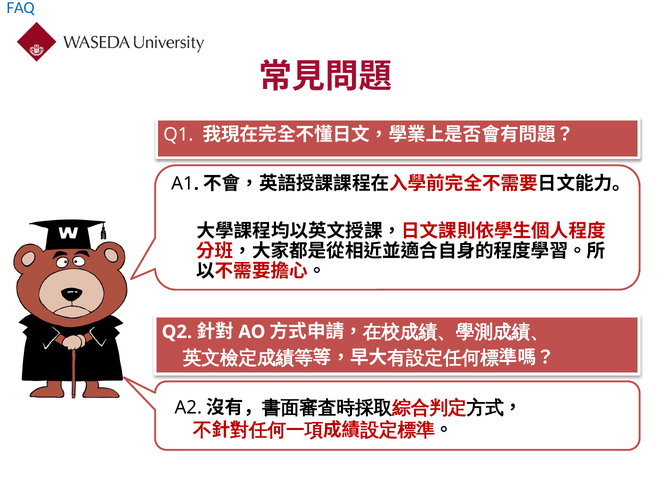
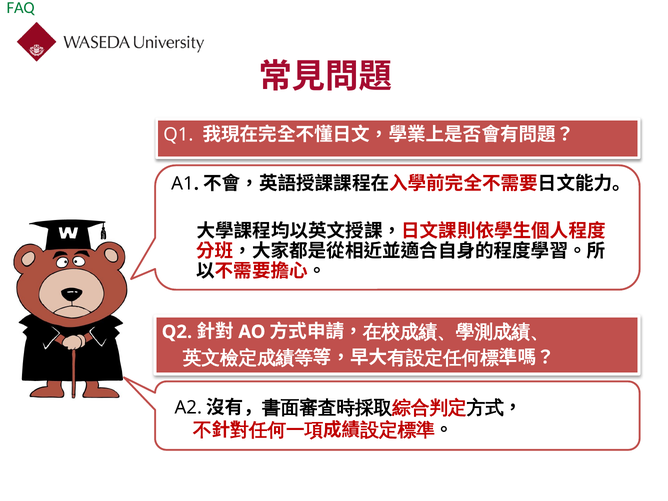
FAQ colour: blue -> green (21, 8)
